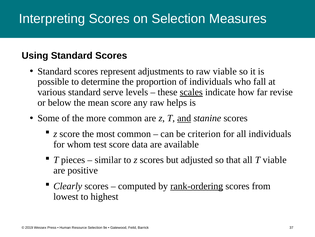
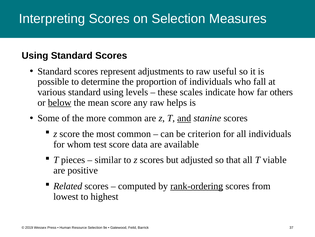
raw viable: viable -> useful (225, 71)
standard serve: serve -> using (113, 92)
scales underline: present -> none (191, 92)
revise: revise -> others (281, 92)
below underline: none -> present (60, 102)
Clearly: Clearly -> Related (68, 186)
